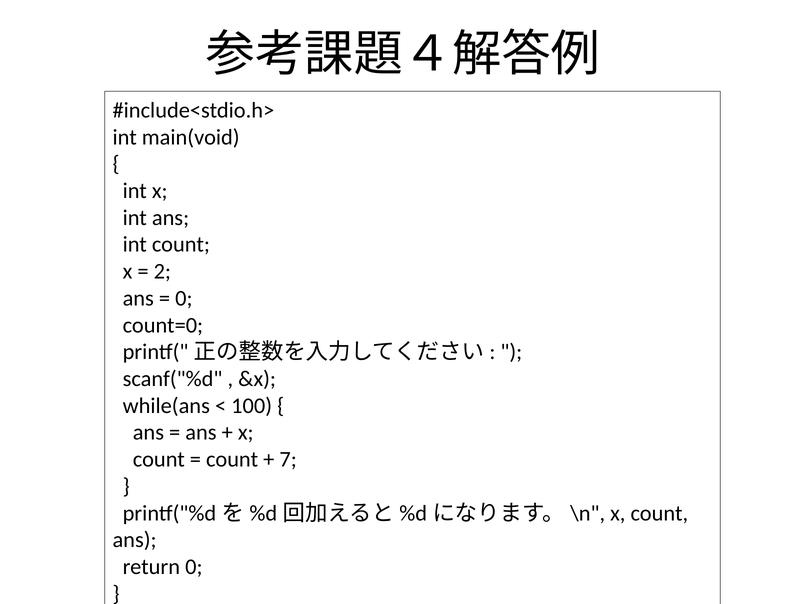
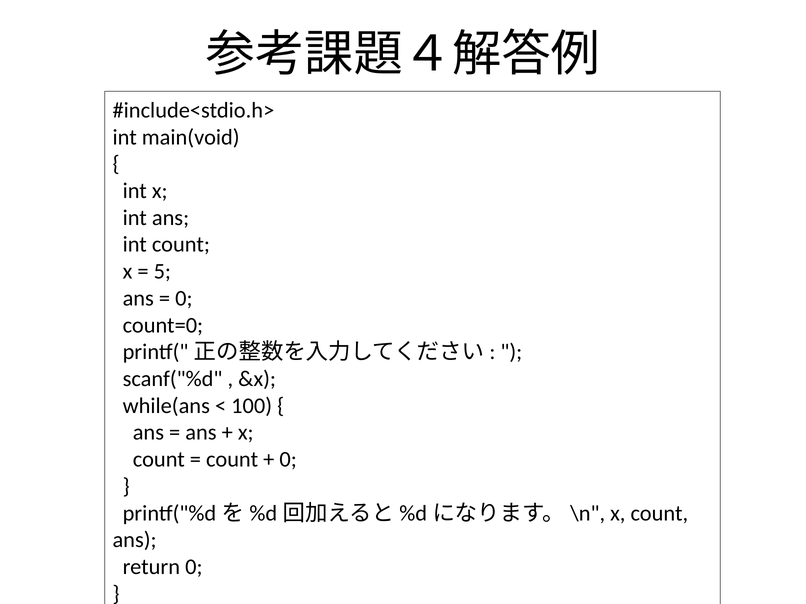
2: 2 -> 5 (162, 272)
7: 7 -> 0 (288, 460)
